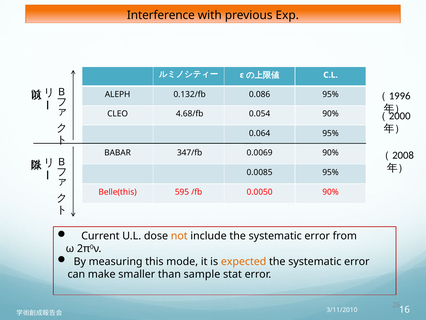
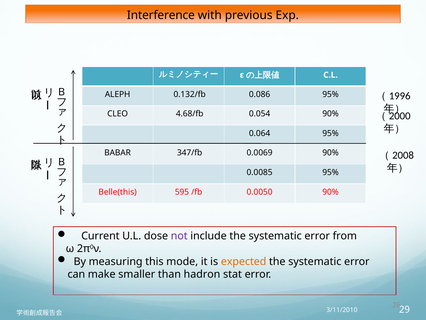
not colour: orange -> purple (179, 236)
sample: sample -> hadron (202, 274)
16: 16 -> 29 (404, 309)
